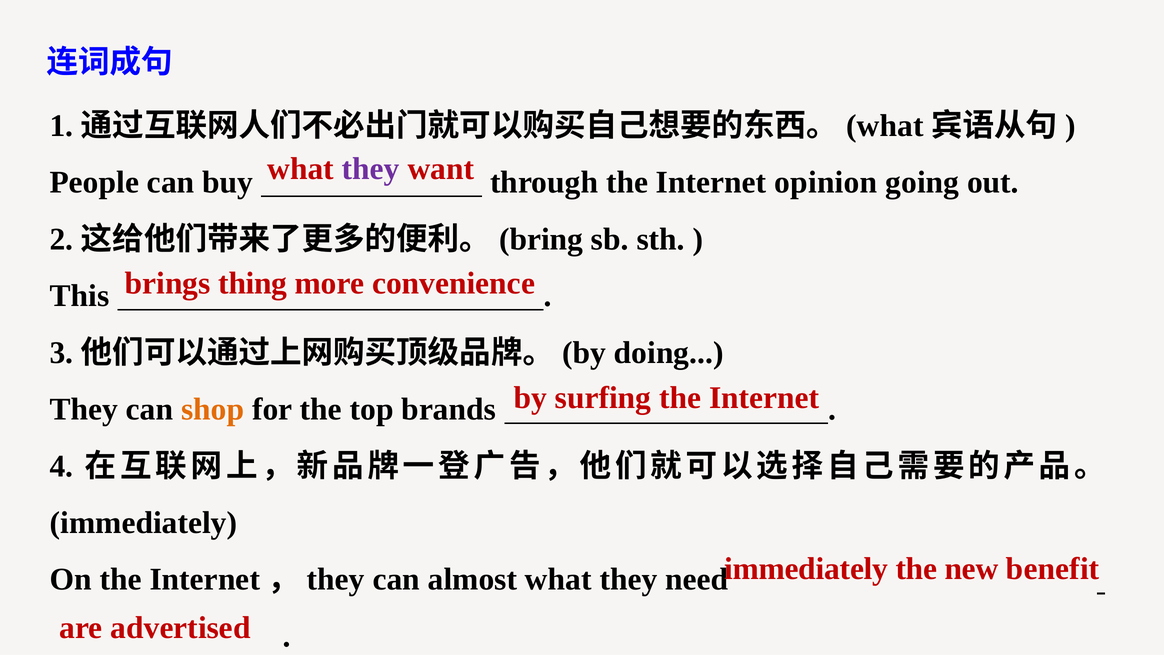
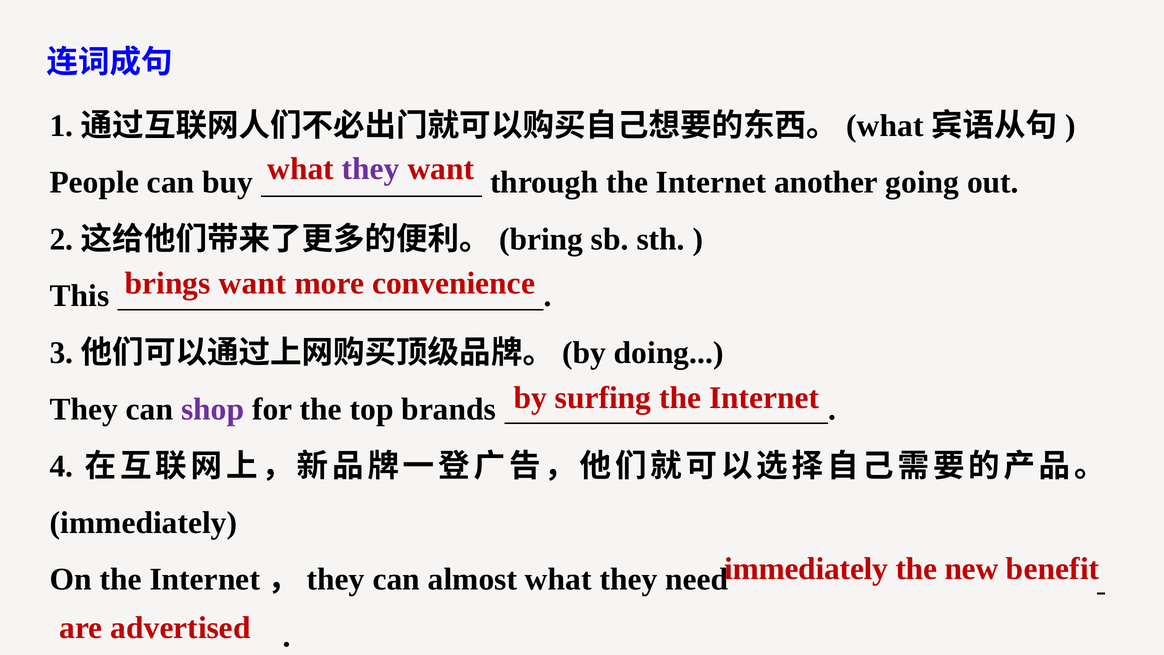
opinion: opinion -> another (826, 182)
brings thing: thing -> want (252, 283)
shop colour: orange -> purple (213, 409)
